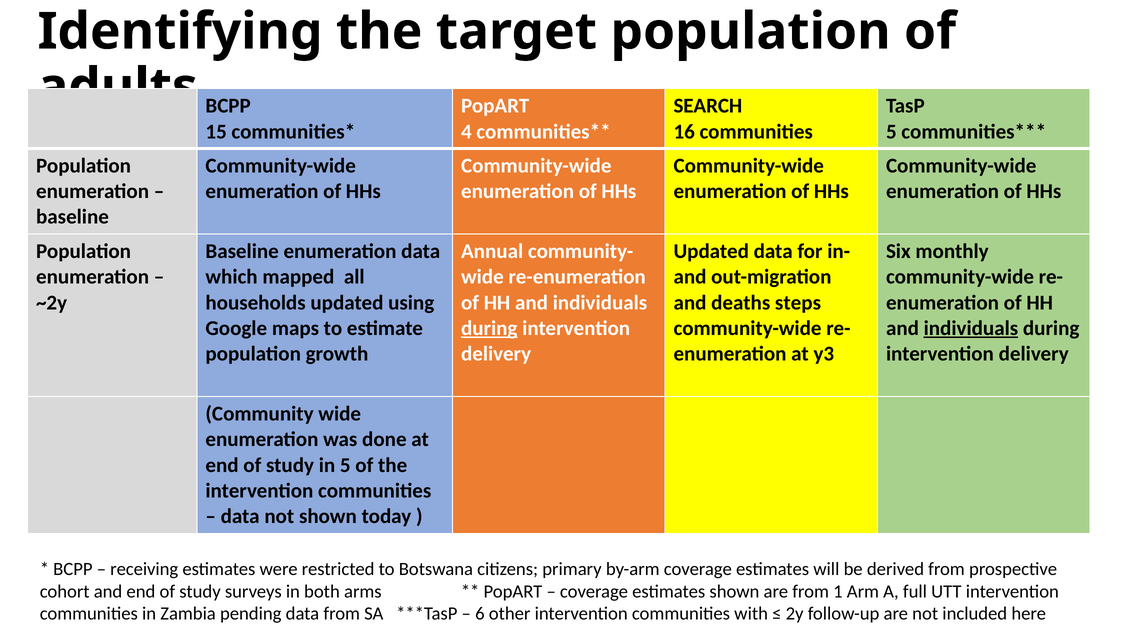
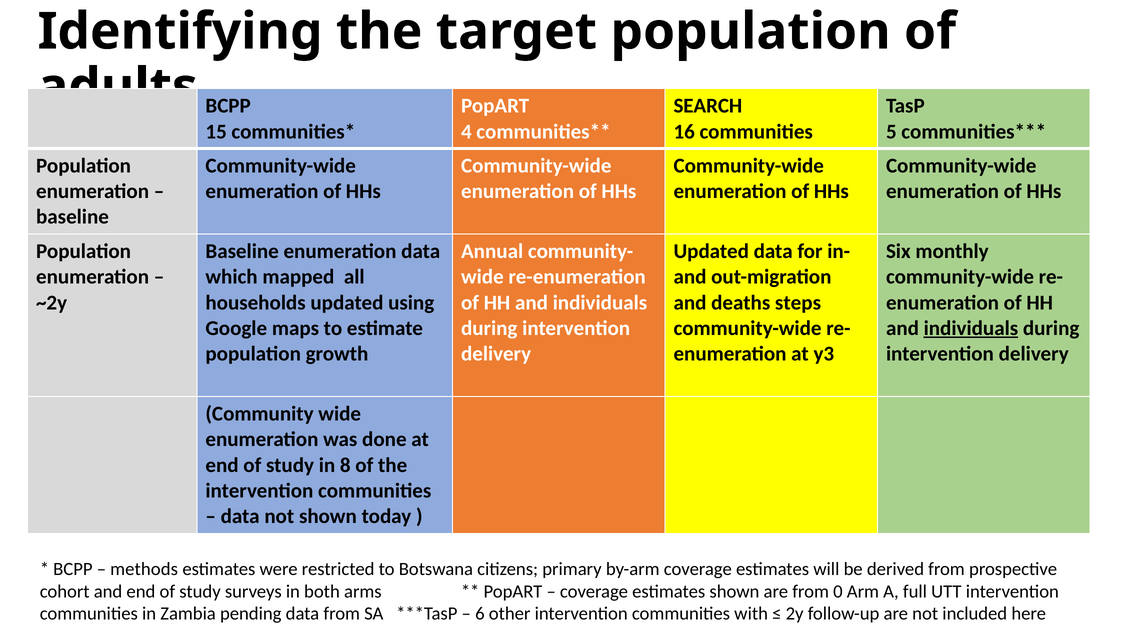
during underline: present -> none (489, 329)
in 5: 5 -> 8 (345, 466)
receiving: receiving -> methods (144, 570)
1: 1 -> 0 (838, 592)
